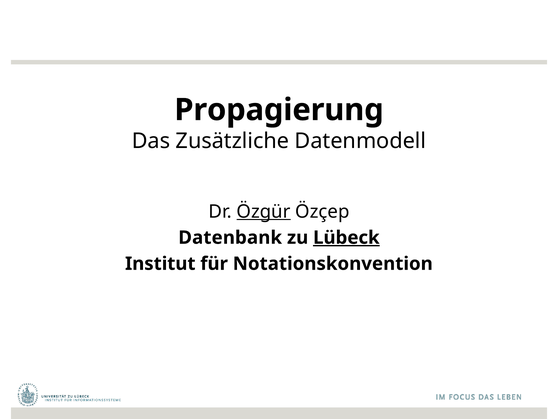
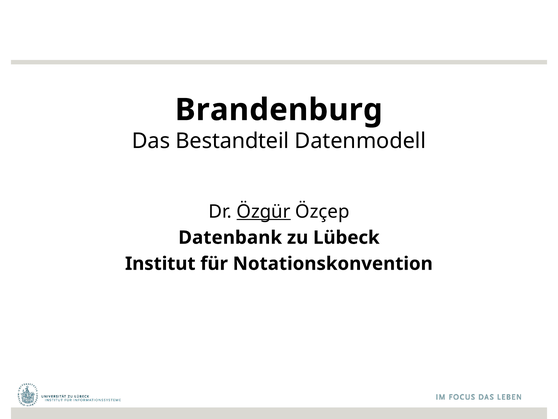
Propagierung: Propagierung -> Brandenburg (279, 110)
Zusätzliche: Zusätzliche -> Bestandteil (232, 141)
Lübeck underline: present -> none (346, 237)
